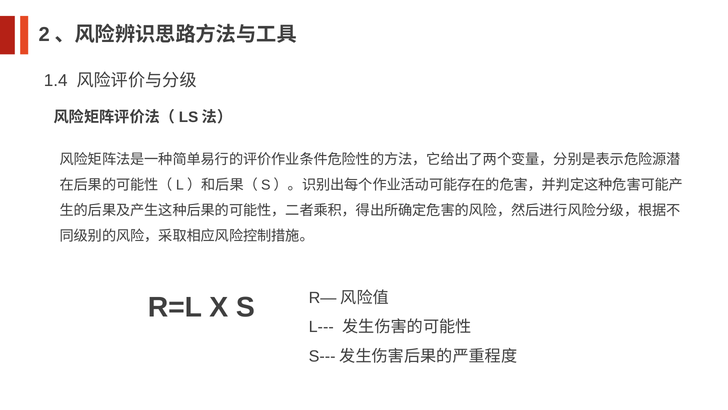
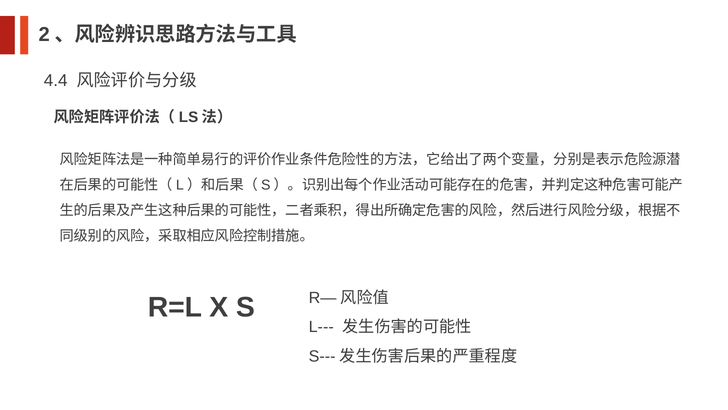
1.4: 1.4 -> 4.4 (56, 81)
